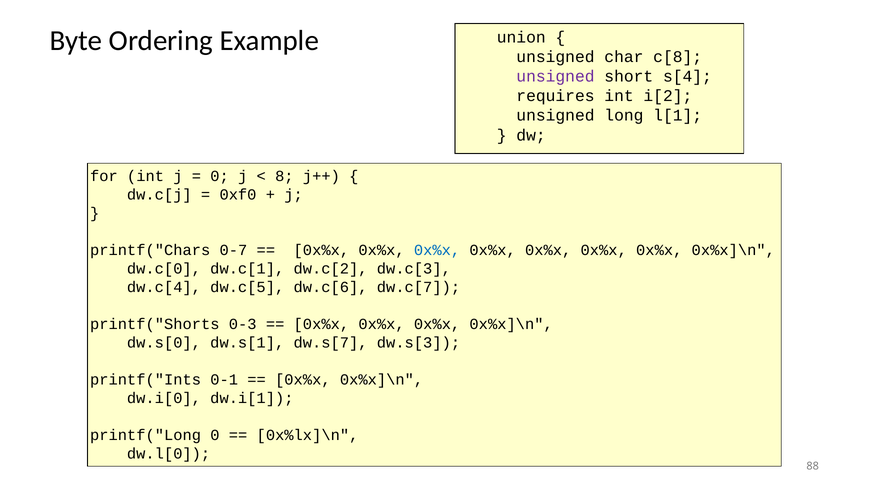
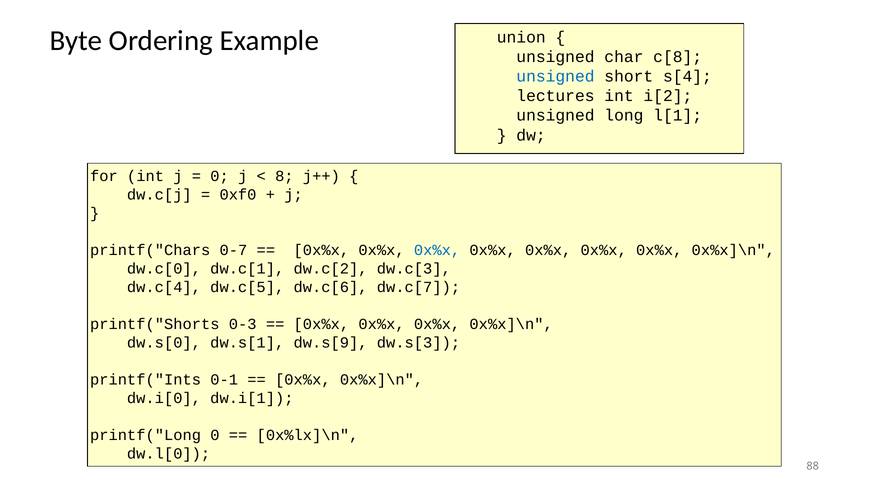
unsigned colour: purple -> blue (555, 76)
requires: requires -> lectures (555, 96)
dw.s[7: dw.s[7 -> dw.s[9 (331, 342)
